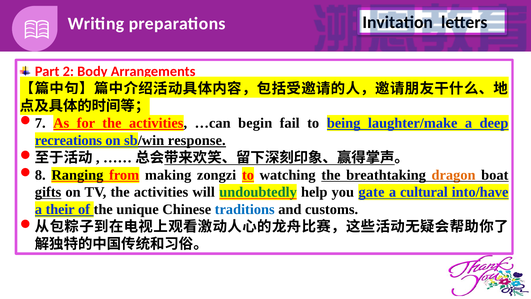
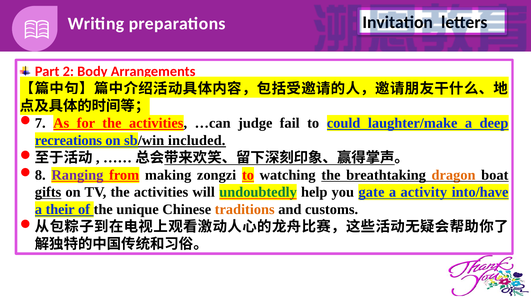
begin: begin -> judge (255, 123)
being: being -> could (344, 123)
response: response -> included (197, 140)
Ranging colour: black -> purple (77, 175)
cultural: cultural -> activity (424, 192)
traditions colour: blue -> orange (245, 209)
